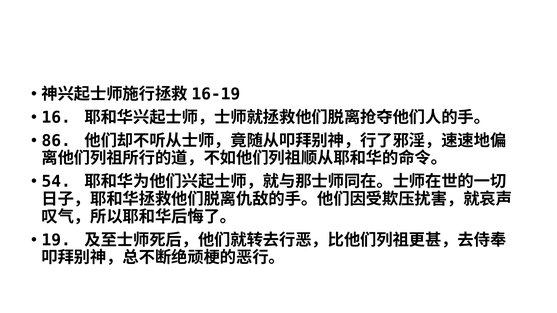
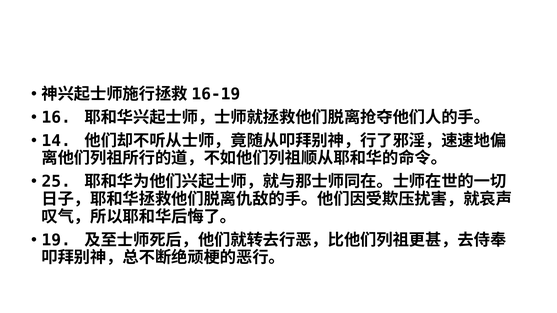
86: 86 -> 14 (56, 141)
54: 54 -> 25 (56, 182)
